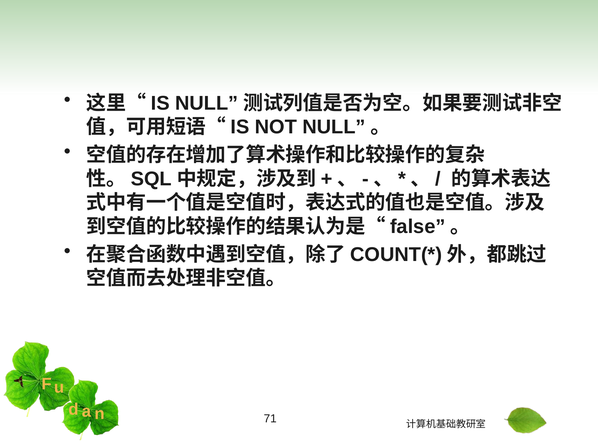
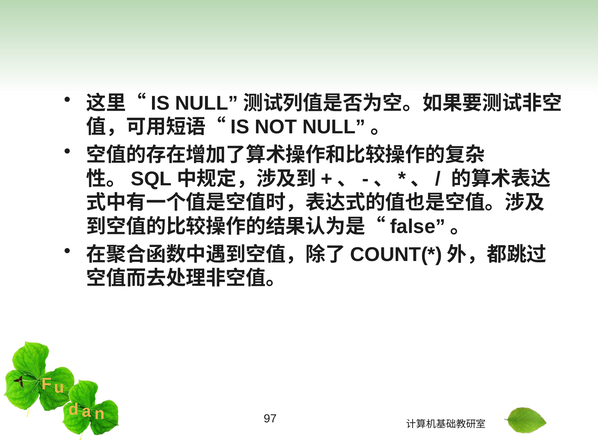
71: 71 -> 97 (270, 419)
